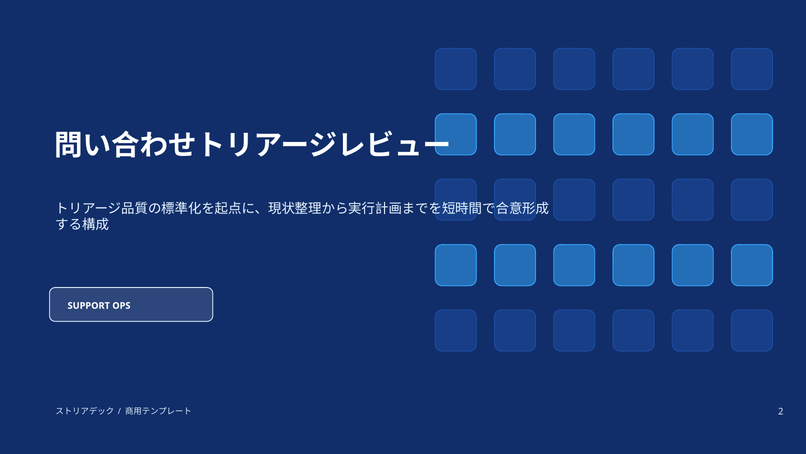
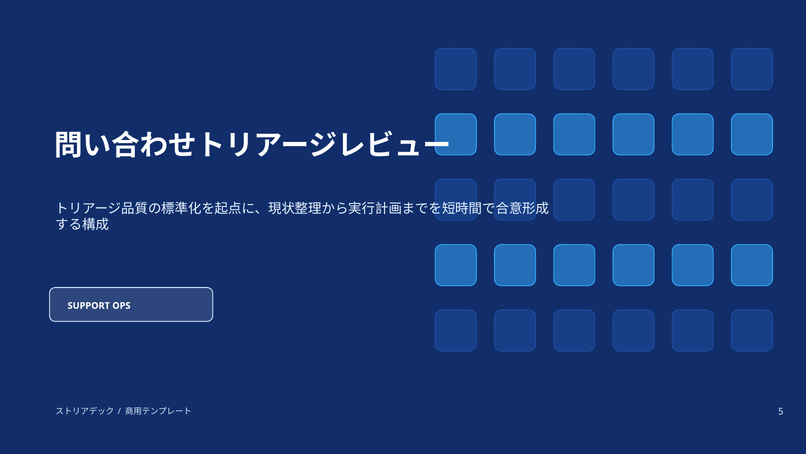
2: 2 -> 5 (781, 411)
